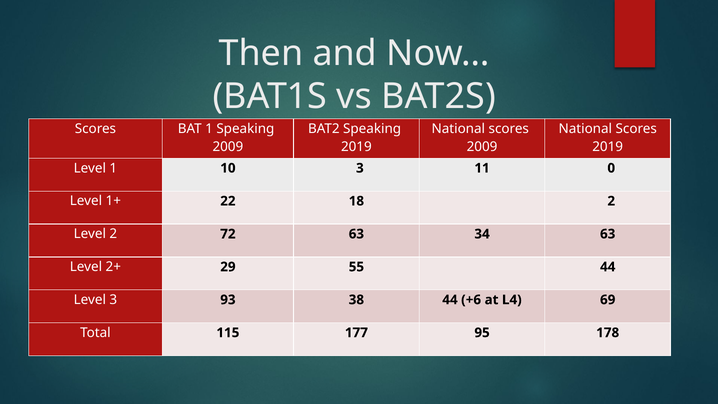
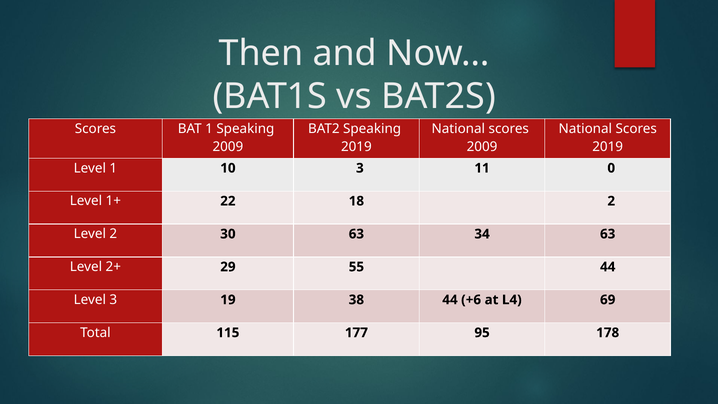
72: 72 -> 30 (228, 234)
93: 93 -> 19 (228, 300)
